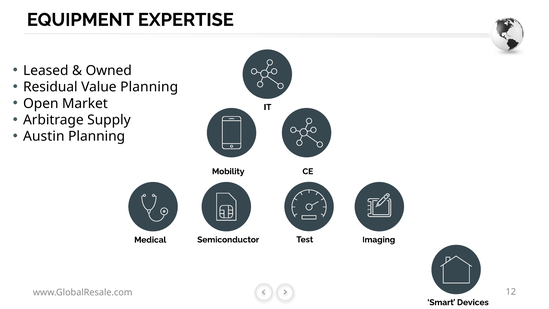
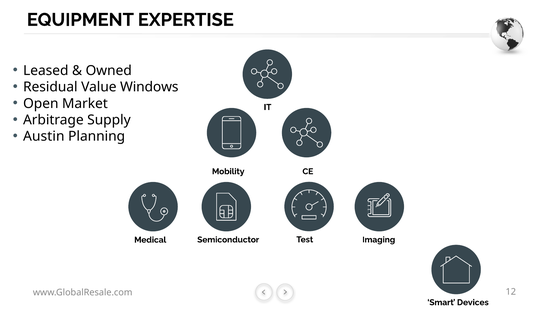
Value Planning: Planning -> Windows (149, 87)
